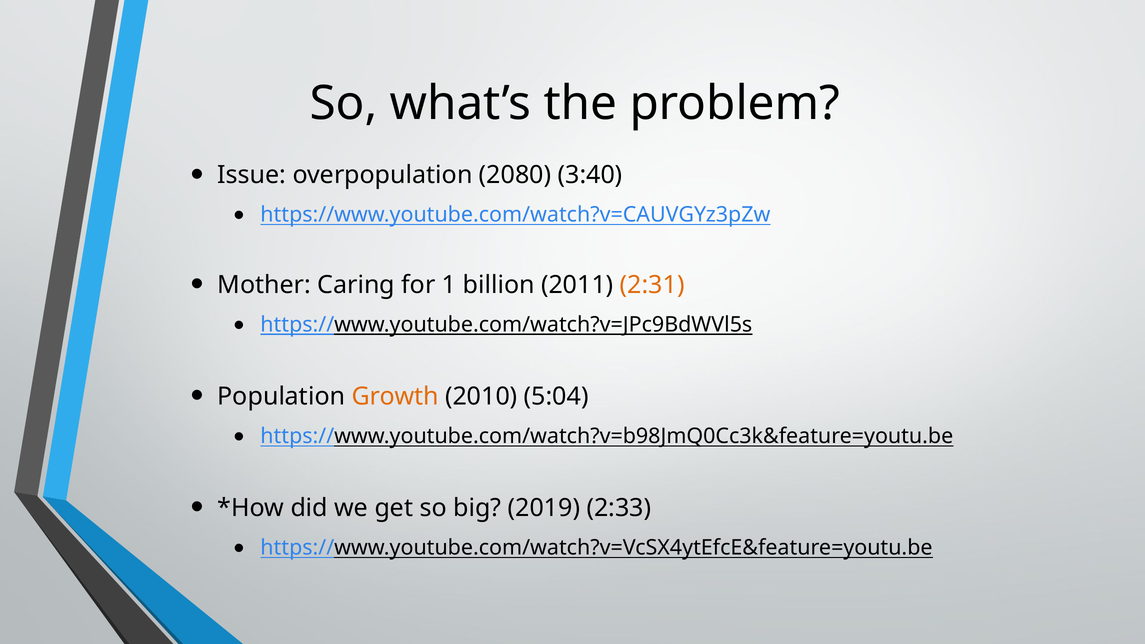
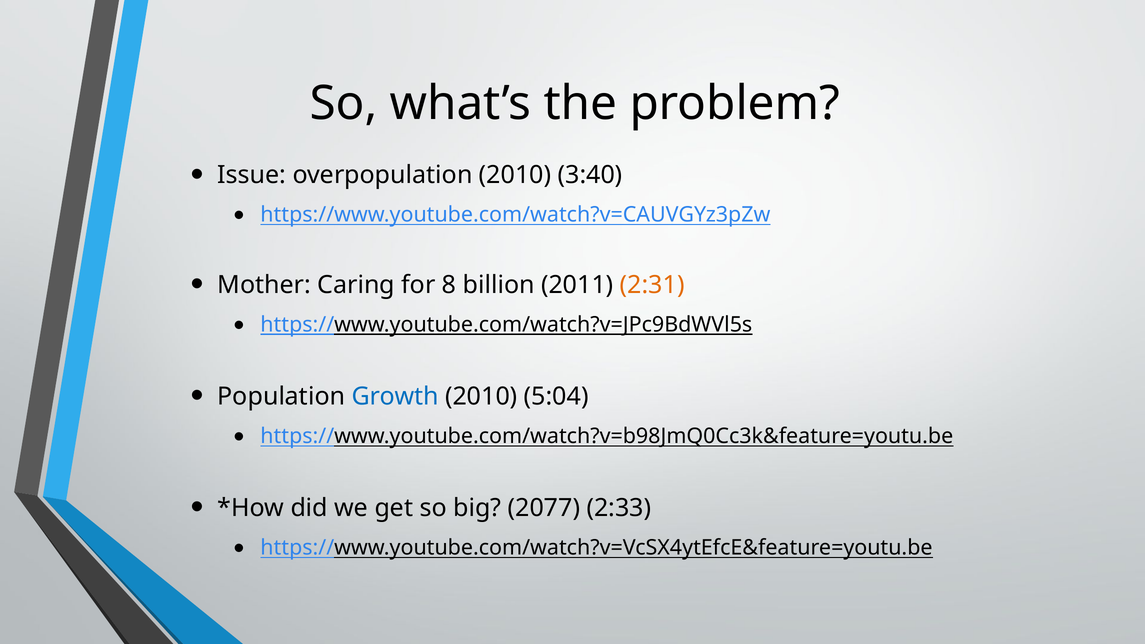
overpopulation 2080: 2080 -> 2010 (515, 175)
1: 1 -> 8 (449, 285)
Growth colour: orange -> blue (395, 397)
2019: 2019 -> 2077 (544, 508)
